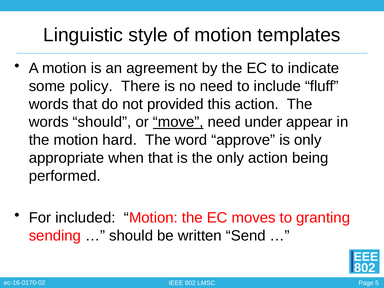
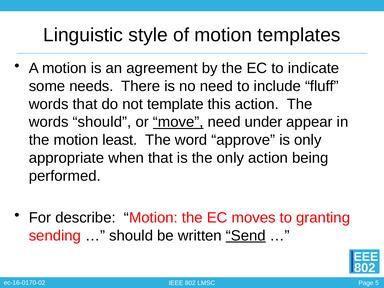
policy: policy -> needs (91, 86)
provided: provided -> template (175, 104)
hard: hard -> least (120, 140)
included: included -> describe (85, 218)
Send underline: none -> present (246, 236)
